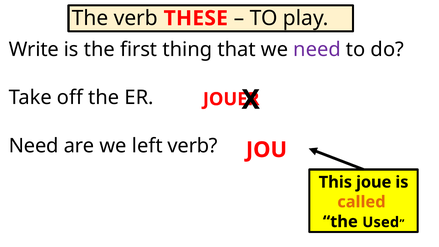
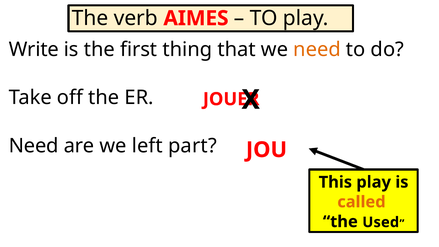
THESE: THESE -> AIMES (196, 18)
need colour: purple -> orange (317, 49)
left verb: verb -> part (192, 146)
This joue: joue -> play (374, 182)
